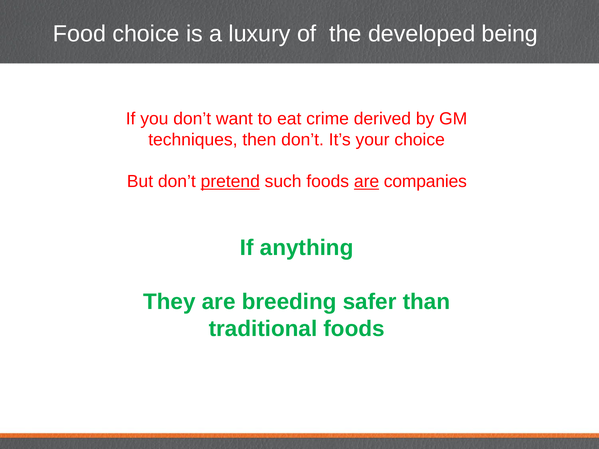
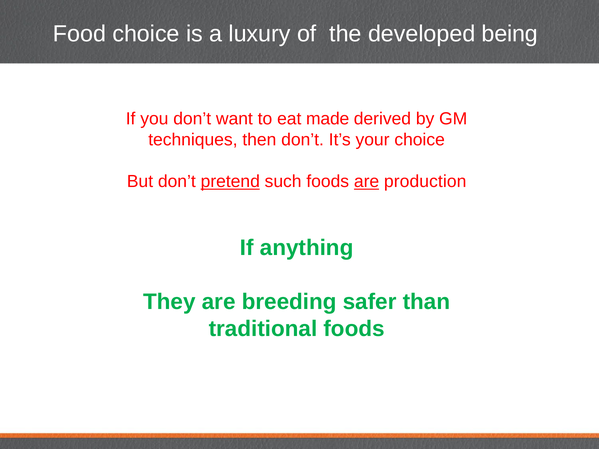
crime: crime -> made (328, 119)
companies: companies -> production (425, 182)
